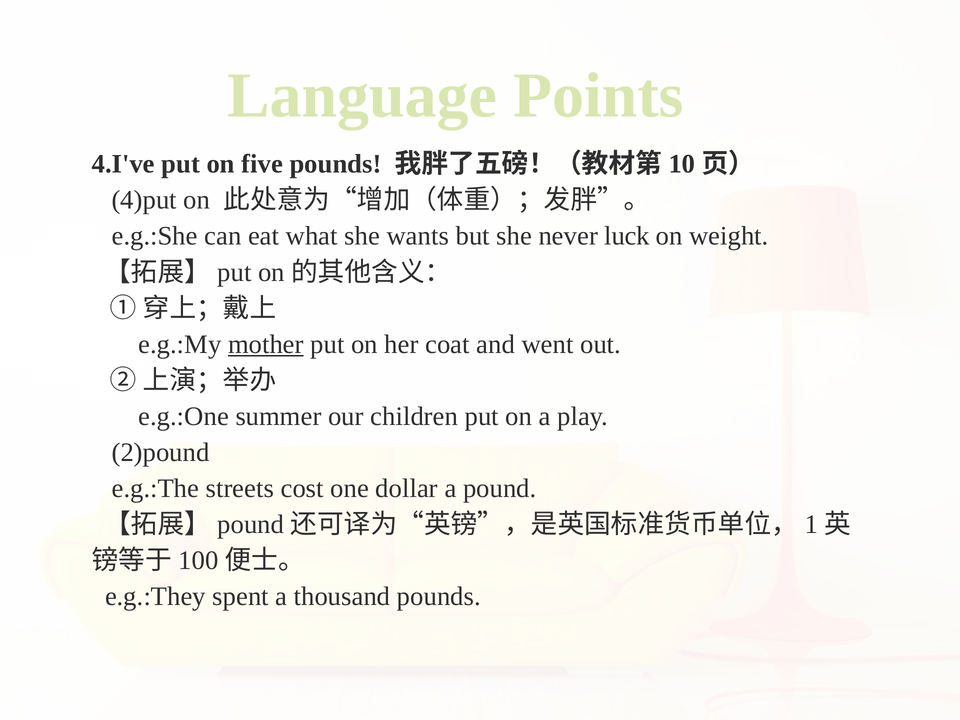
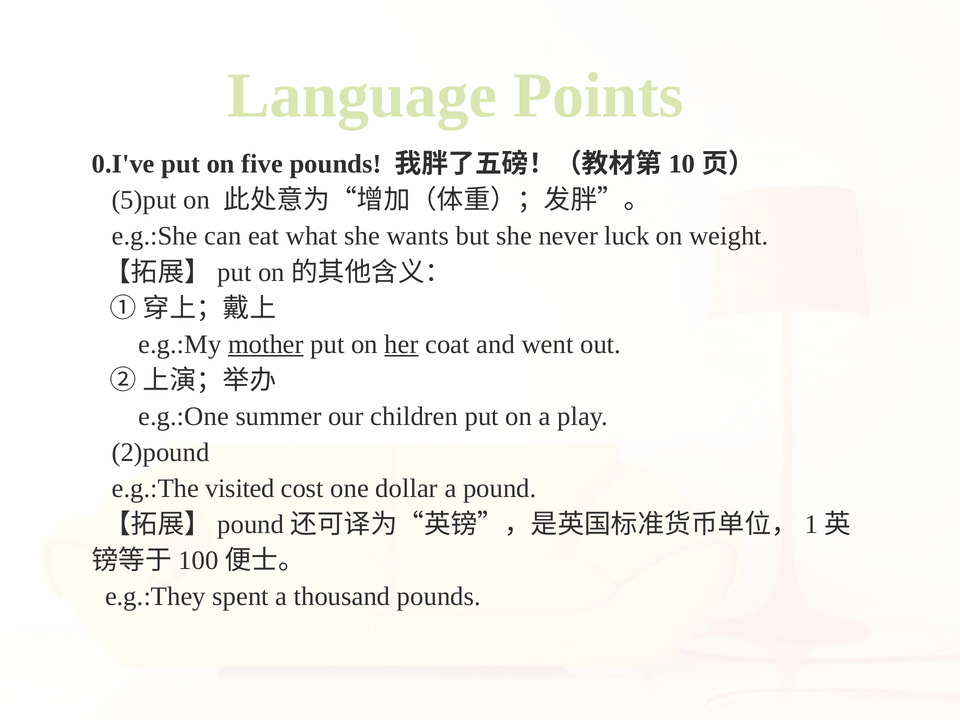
4.I've: 4.I've -> 0.I've (123, 164)
4)put: 4)put -> 5)put (144, 200)
her underline: none -> present (402, 344)
streets: streets -> visited (240, 488)
